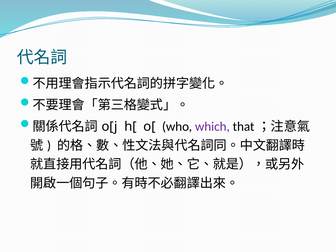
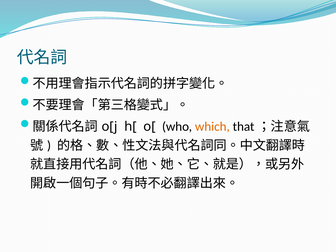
which colour: purple -> orange (212, 127)
